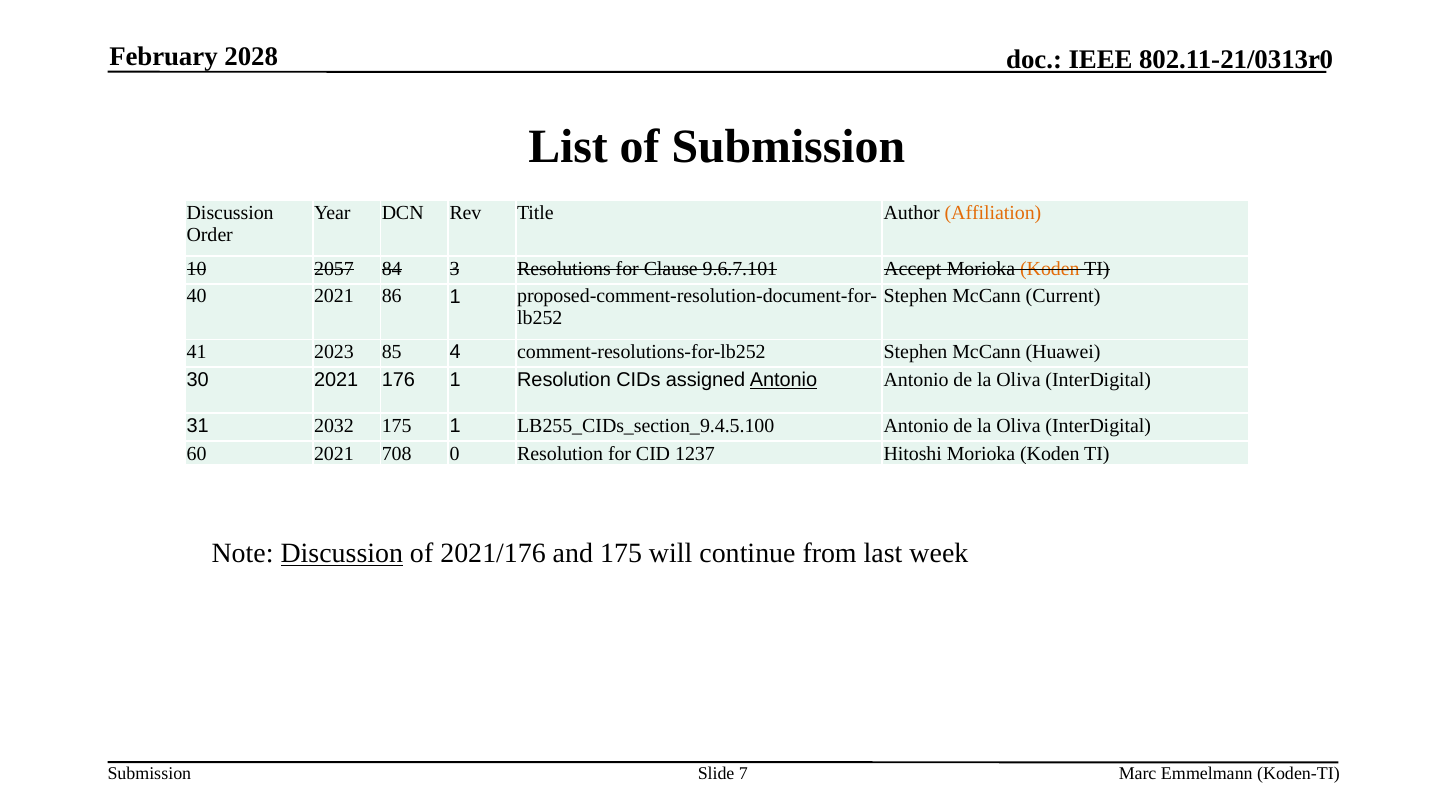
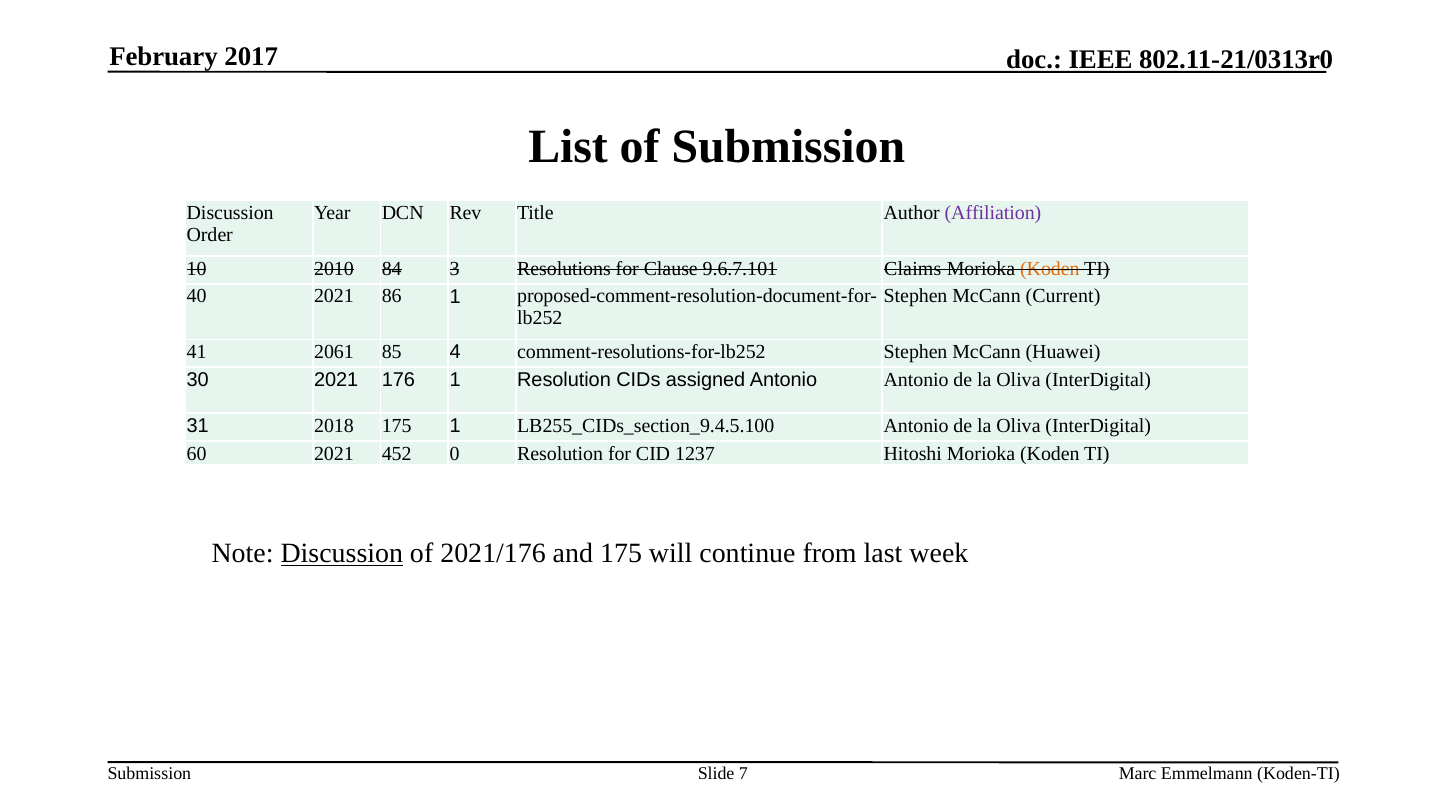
2028: 2028 -> 2017 (251, 57)
Affiliation colour: orange -> purple (993, 213)
2057: 2057 -> 2010 (334, 268)
Accept: Accept -> Claims (913, 268)
2023: 2023 -> 2061 (334, 352)
Antonio underline: present -> none (783, 380)
2032: 2032 -> 2018 (334, 425)
708: 708 -> 452 (397, 453)
